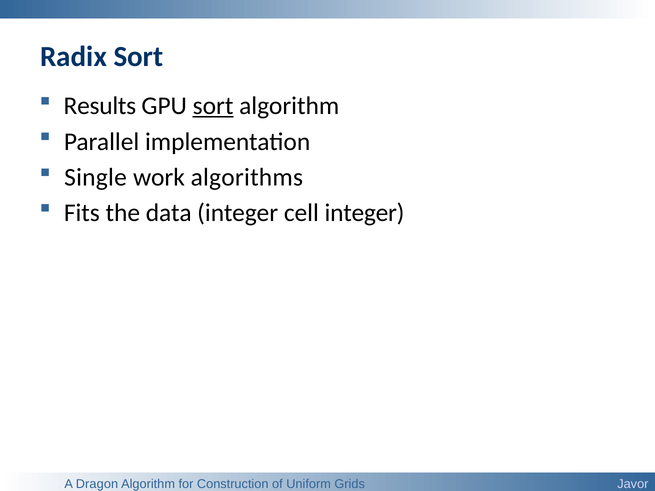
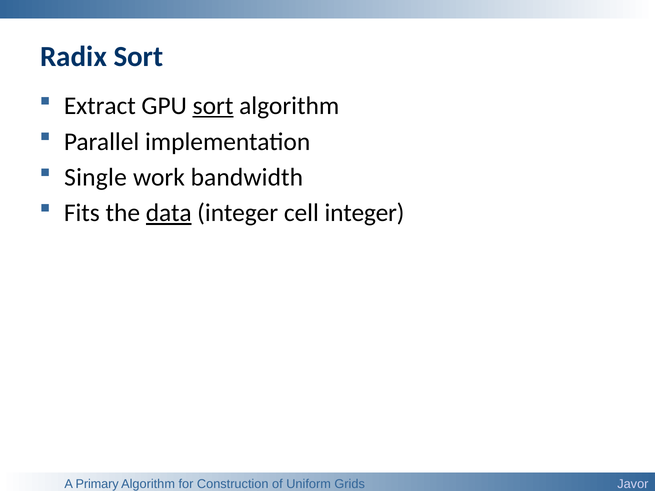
Results: Results -> Extract (100, 106)
algorithms: algorithms -> bandwidth (247, 177)
data underline: none -> present (169, 213)
Dragon: Dragon -> Primary (97, 484)
